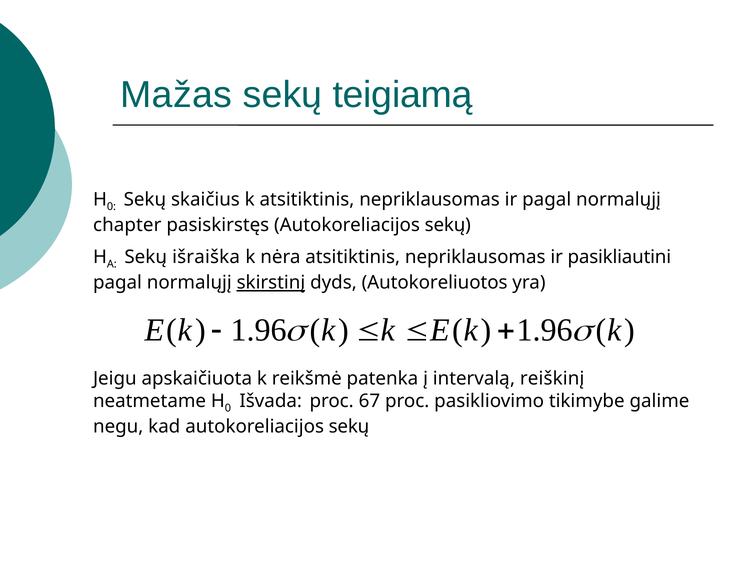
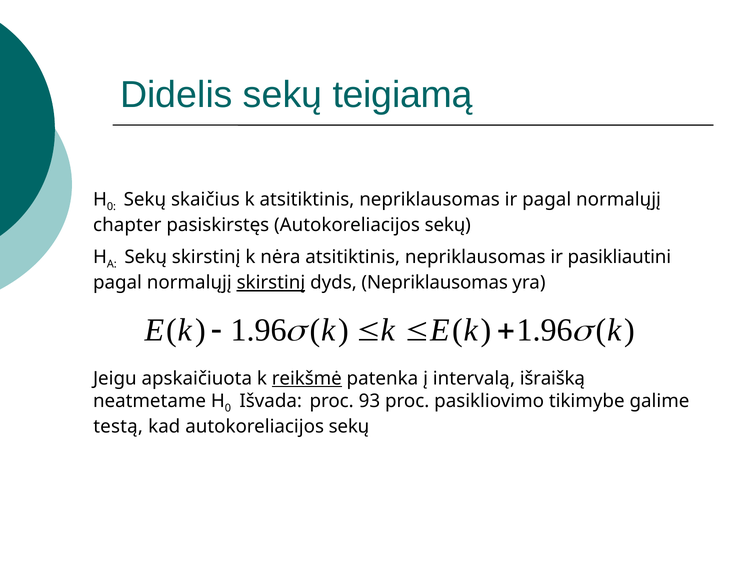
Mažas: Mažas -> Didelis (176, 95)
Sekų išraiška: išraiška -> skirstinį (206, 257)
dyds Autokoreliuotos: Autokoreliuotos -> Nepriklausomas (435, 283)
reikšmė underline: none -> present (307, 379)
reiškinį: reiškinį -> išraišką (552, 379)
67: 67 -> 93 (369, 401)
negu: negu -> testą (118, 427)
